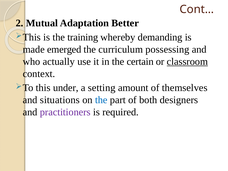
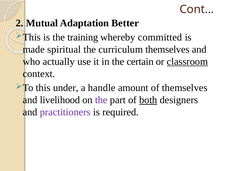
demanding: demanding -> committed (160, 37)
emerged: emerged -> spiritual (64, 49)
curriculum possessing: possessing -> themselves (167, 49)
setting: setting -> handle (102, 88)
situations: situations -> livelihood (60, 100)
the colour: blue -> purple (101, 100)
both underline: none -> present (148, 100)
